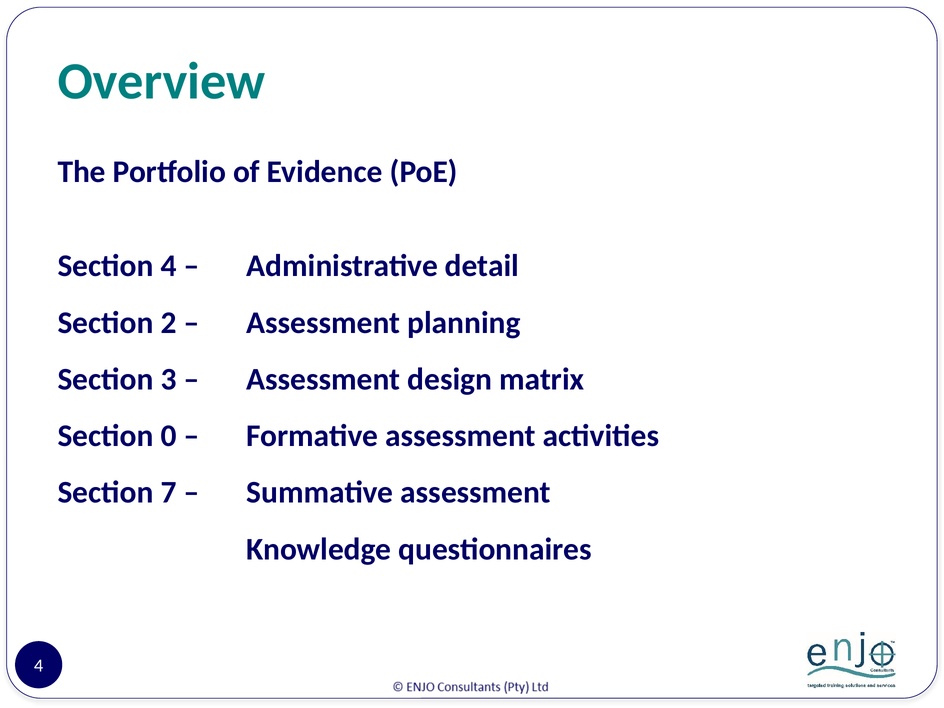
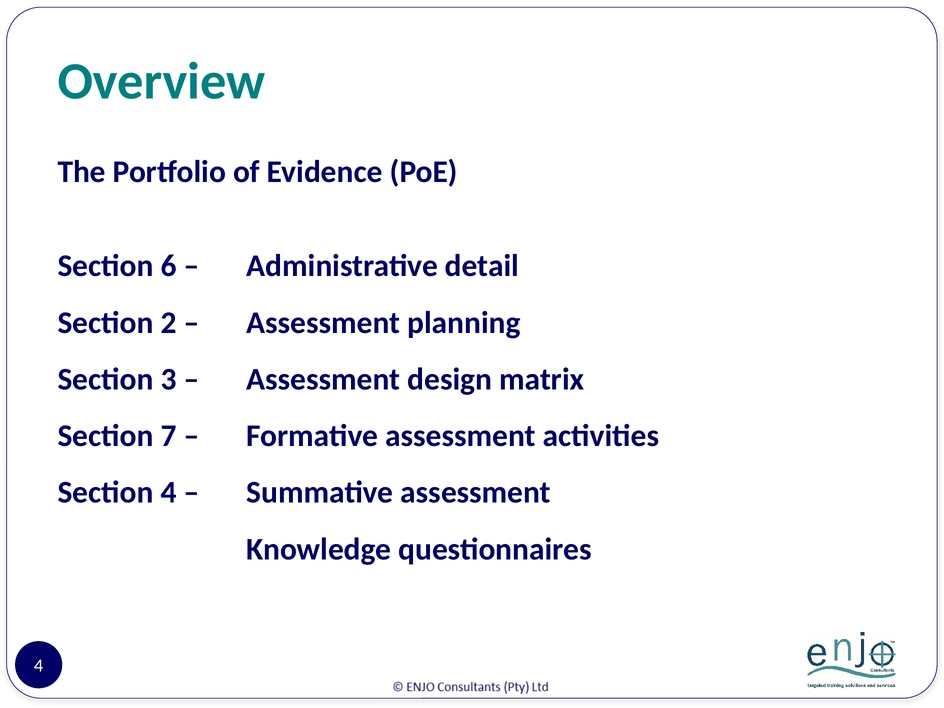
Section 4: 4 -> 6 (169, 266)
0: 0 -> 7 (169, 436)
Section 7: 7 -> 4 (169, 493)
